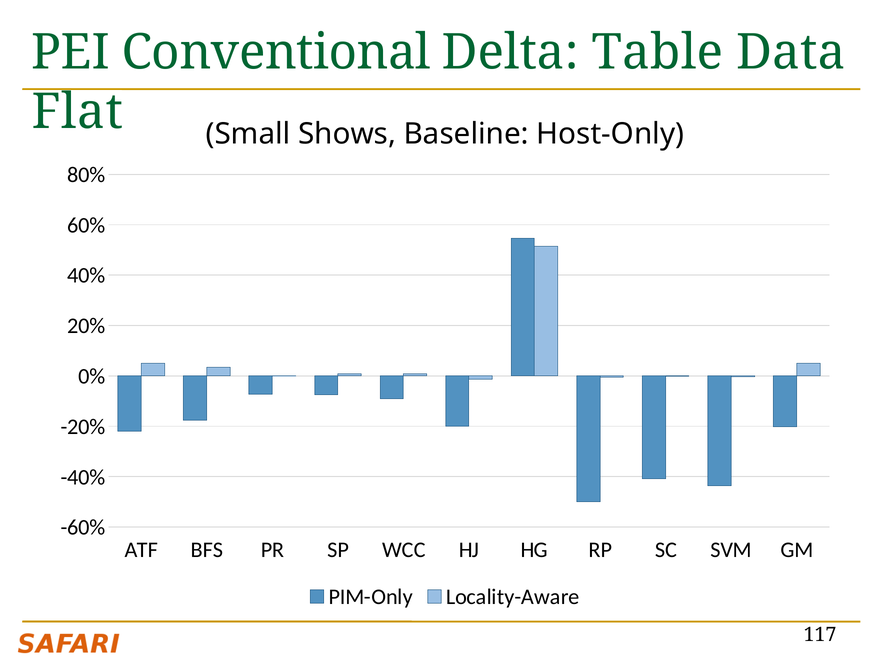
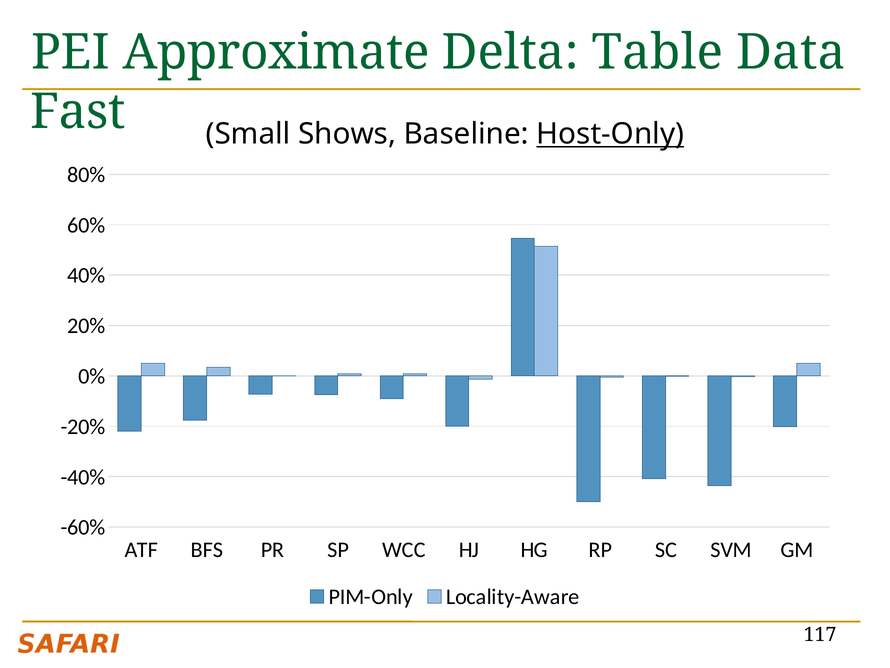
Conventional: Conventional -> Approximate (276, 52)
Flat: Flat -> Fast (78, 112)
Host-Only underline: none -> present (610, 134)
